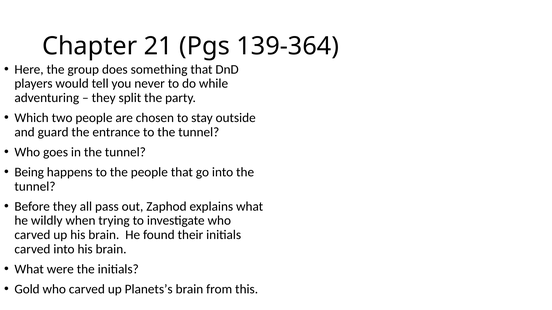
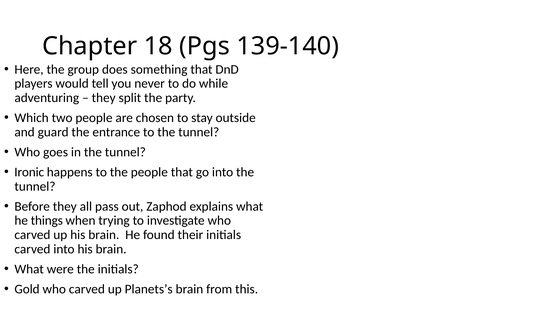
21: 21 -> 18 (158, 46)
139-364: 139-364 -> 139-140 (288, 46)
Being: Being -> Ironic (29, 172)
wildly: wildly -> things (47, 221)
